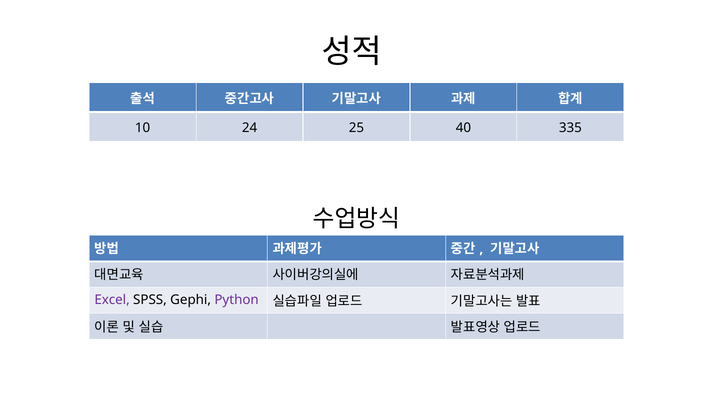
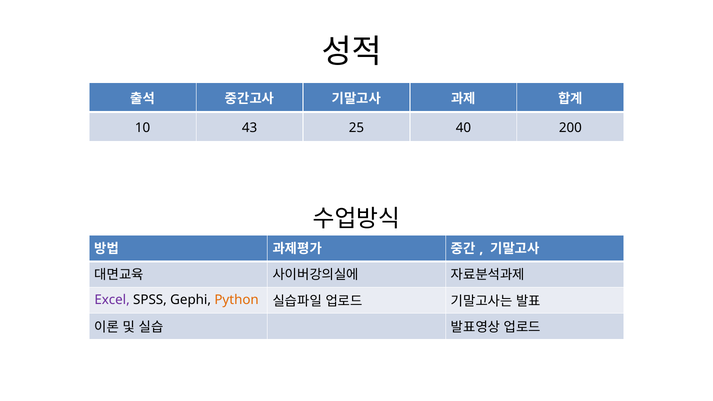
24: 24 -> 43 (250, 128)
335: 335 -> 200 (570, 128)
Python colour: purple -> orange (237, 300)
